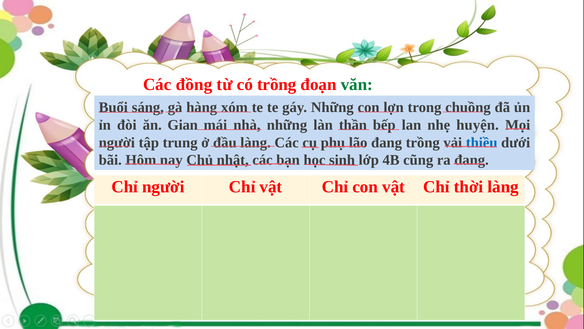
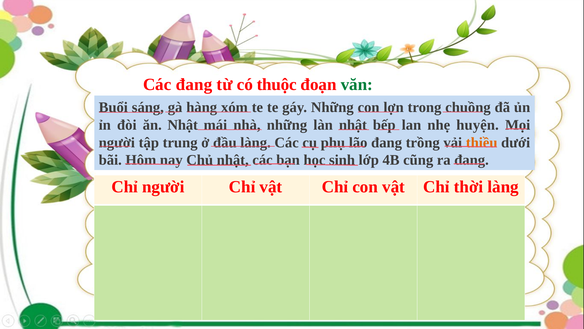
Các đồng: đồng -> đang (194, 84)
có trồng: trồng -> thuộc (277, 84)
ăn Gian: Gian -> Nhật (183, 125)
thần: thần -> nhật (353, 125)
thiều colour: blue -> orange (482, 142)
